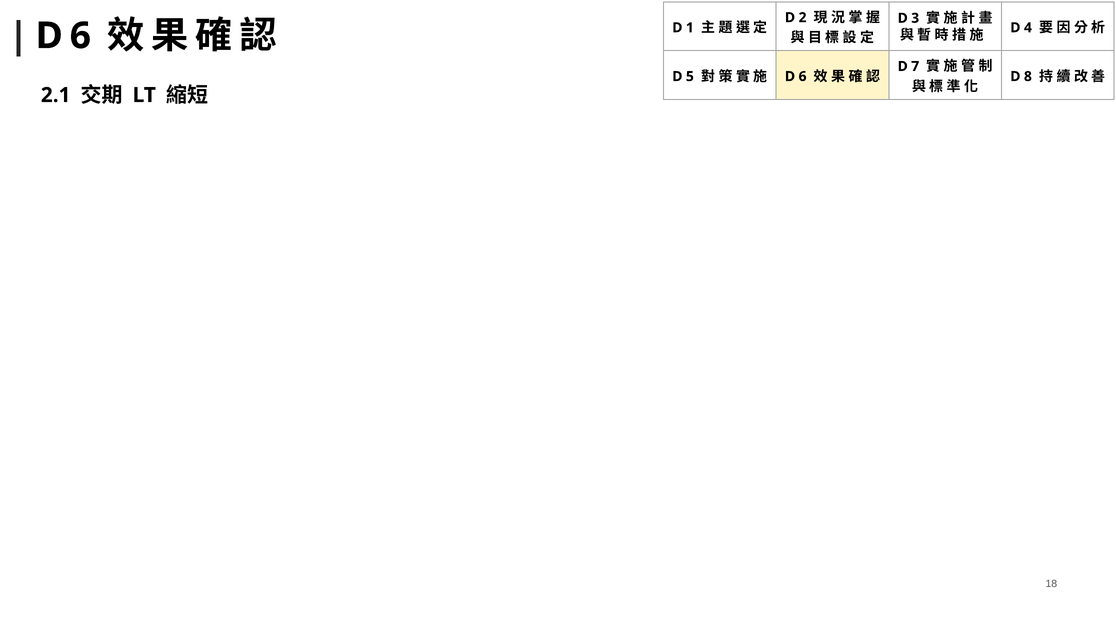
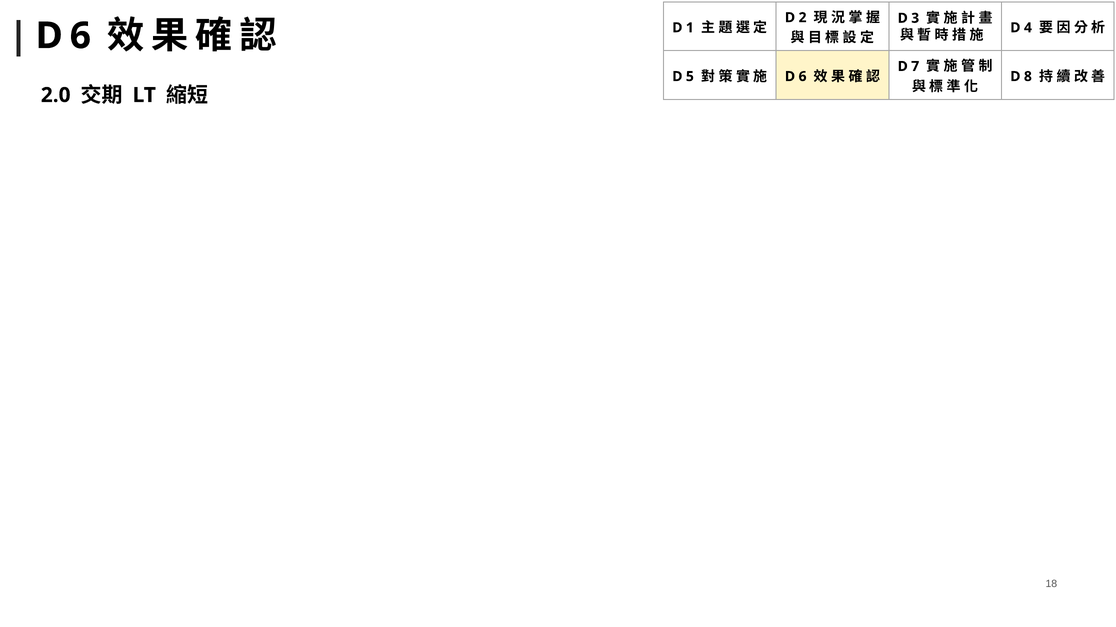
2.1: 2.1 -> 2.0 (56, 95)
